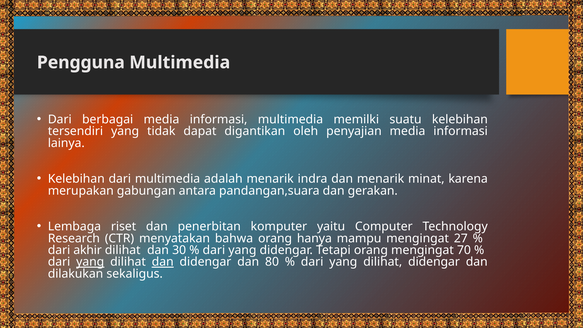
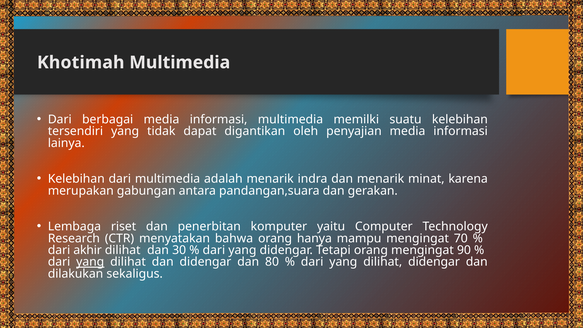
Pengguna: Pengguna -> Khotimah (81, 62)
27: 27 -> 70 (461, 238)
70: 70 -> 90 (464, 250)
dan underline: present -> none (163, 262)
